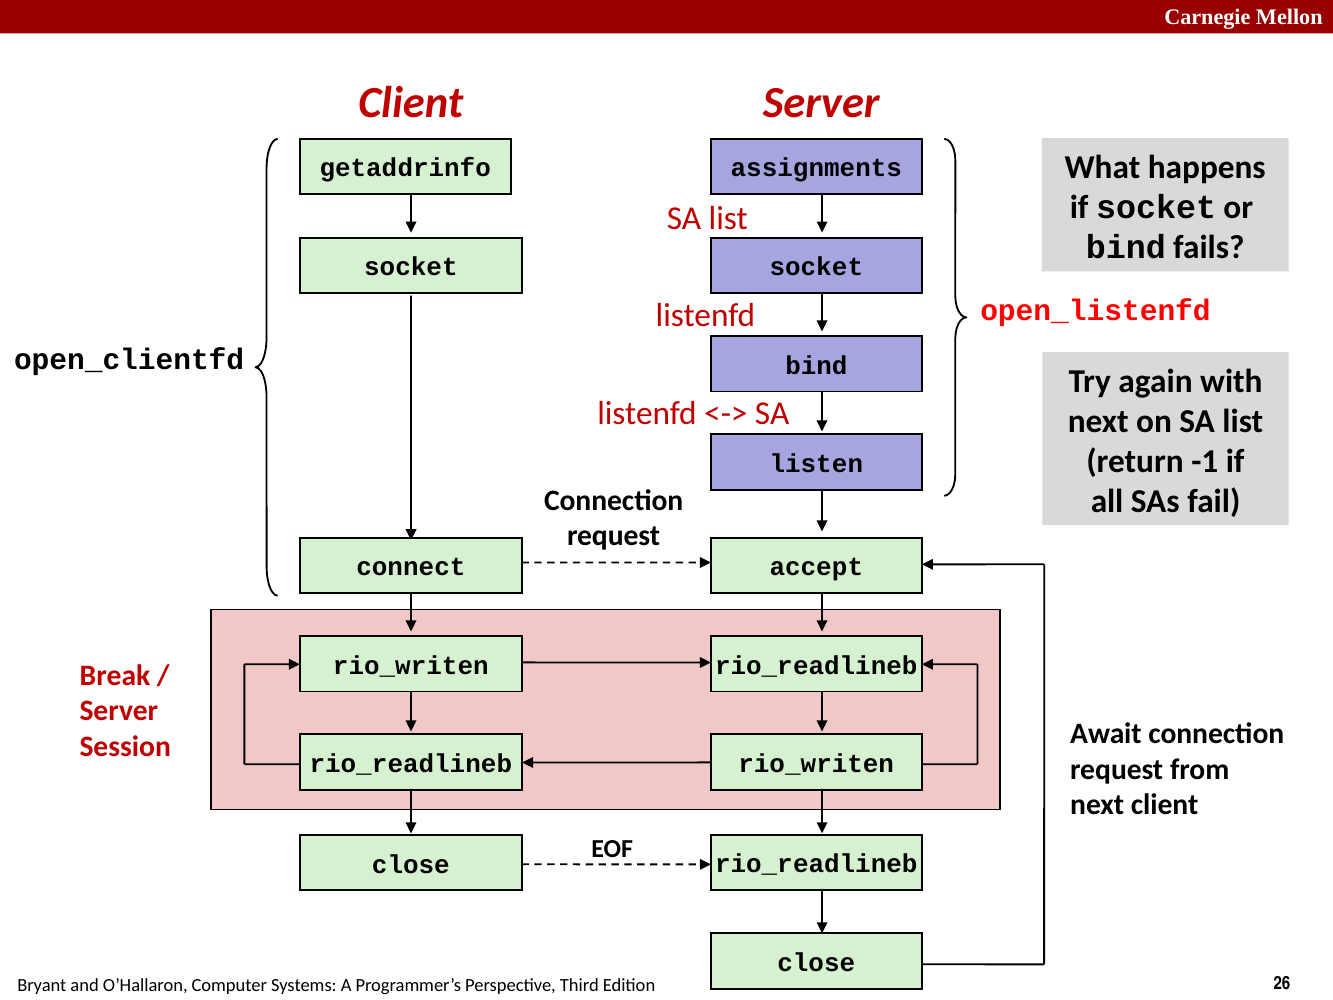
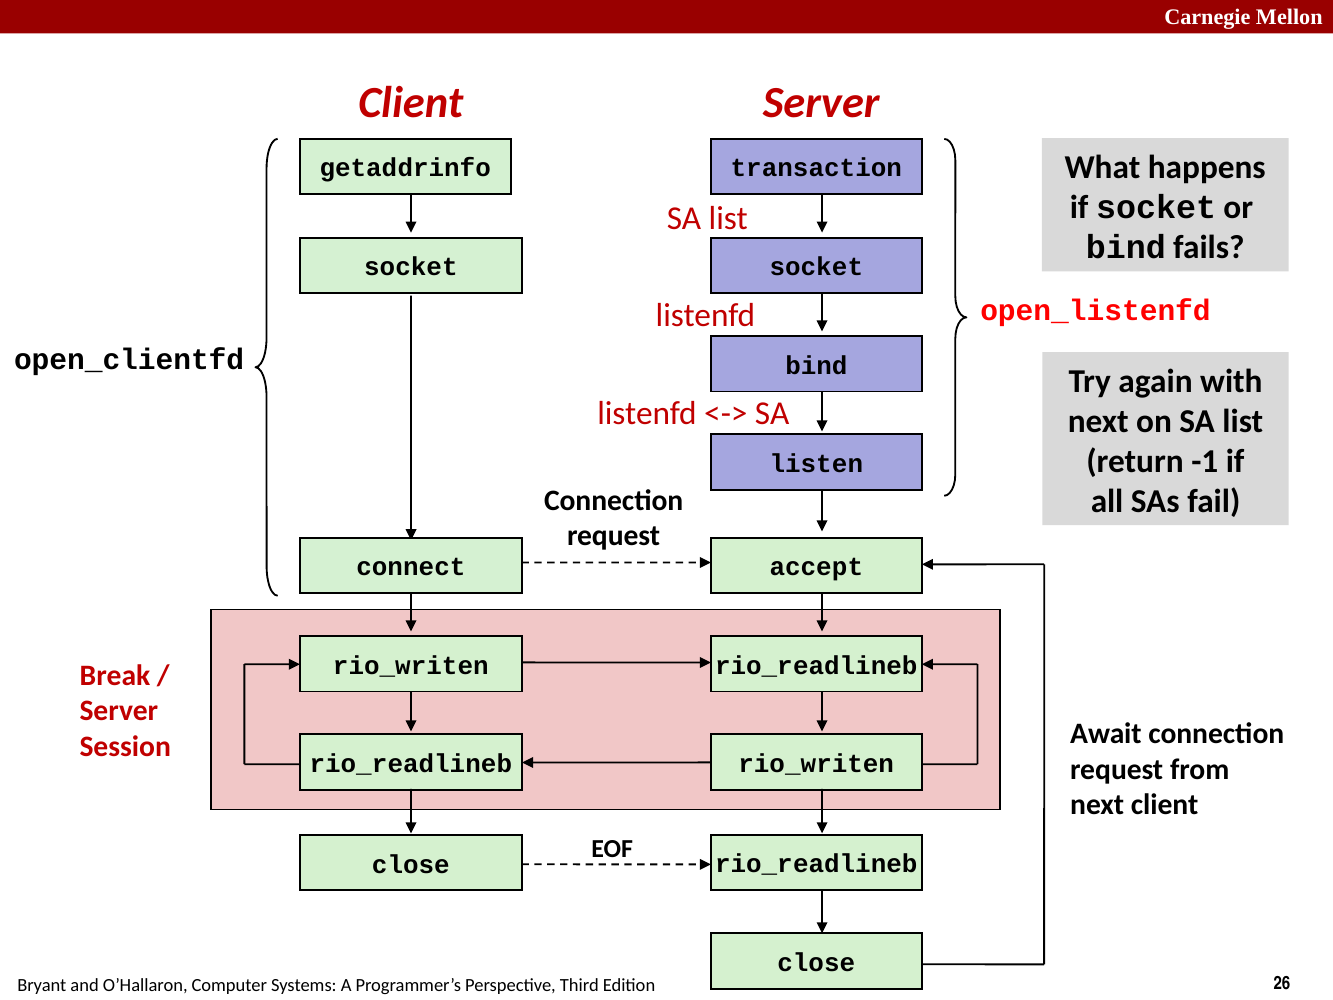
assignments: assignments -> transaction (816, 168)
